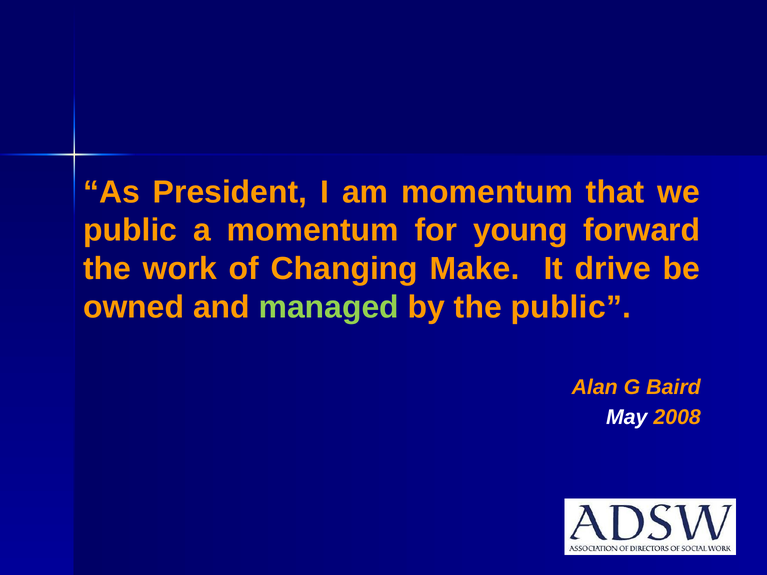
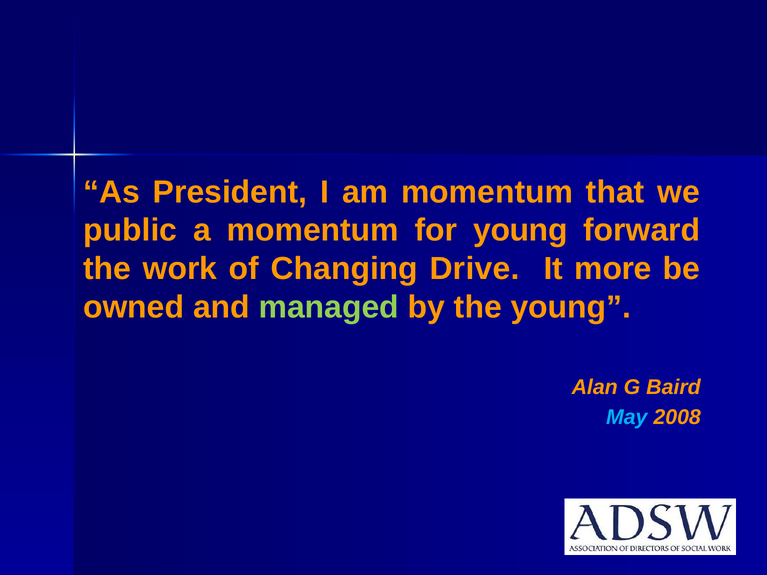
Make: Make -> Drive (475, 269)
drive: drive -> more (613, 269)
the public: public -> young (571, 307)
May colour: white -> light blue (627, 417)
